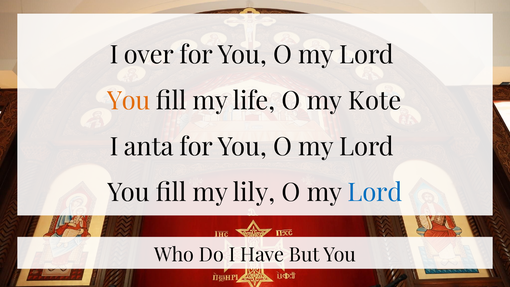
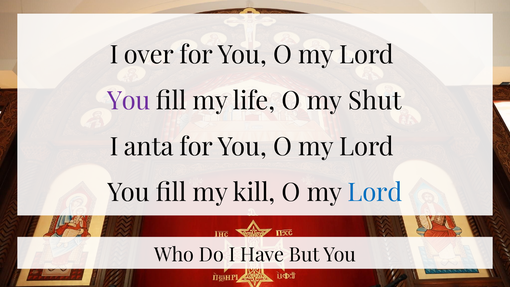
You colour: orange -> purple (129, 101)
Kote: Kote -> Shut (375, 101)
lily: lily -> kill (254, 193)
